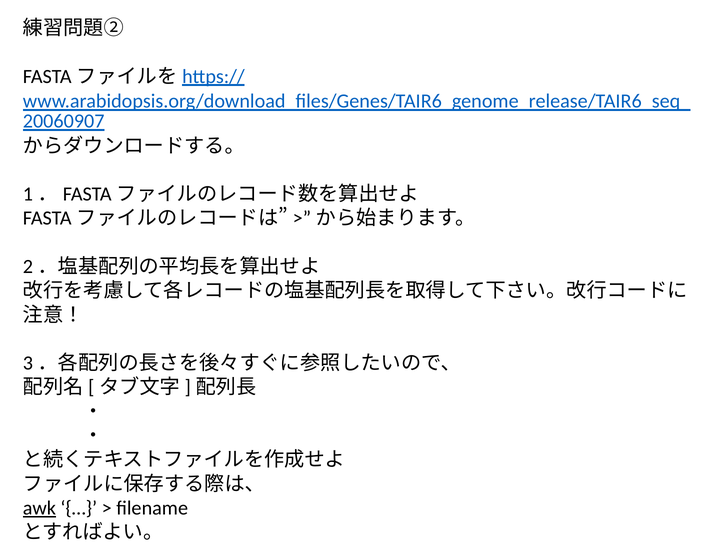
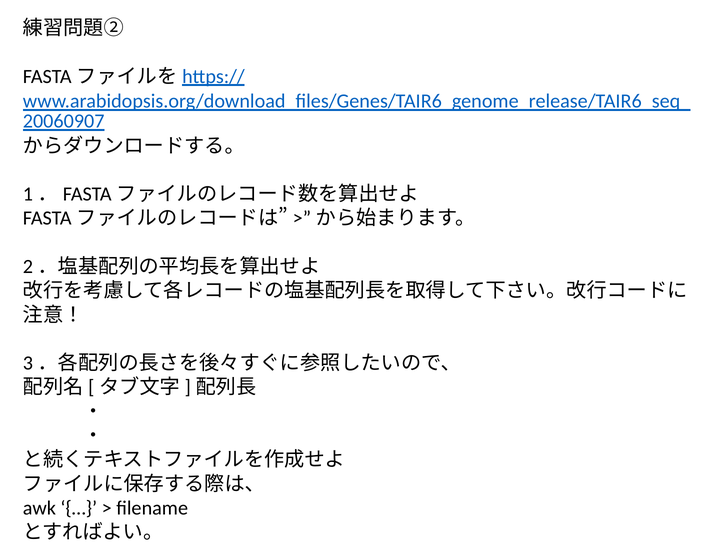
awk underline: present -> none (39, 509)
